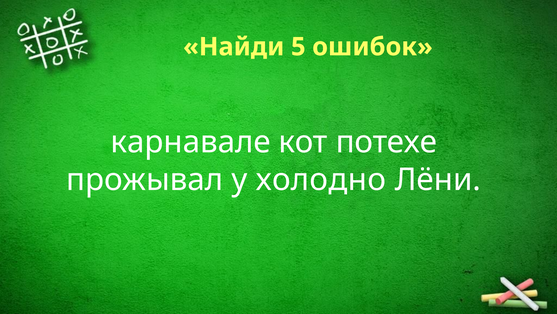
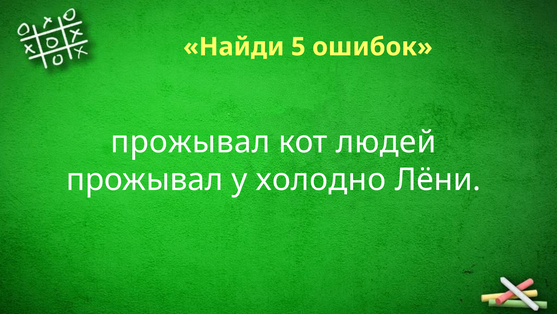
карнавале: карнавале -> прожывал (190, 142)
потехе: потехе -> людей (386, 142)
